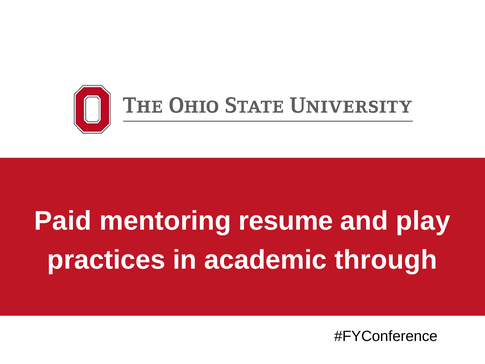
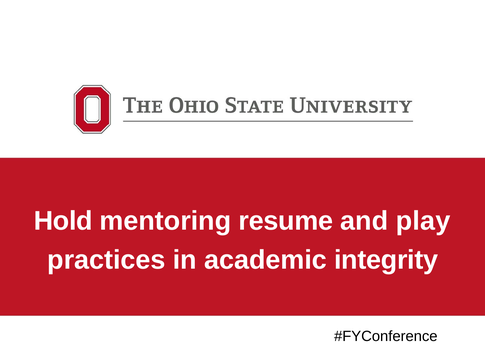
Paid: Paid -> Hold (63, 221)
through: through -> integrity (386, 260)
